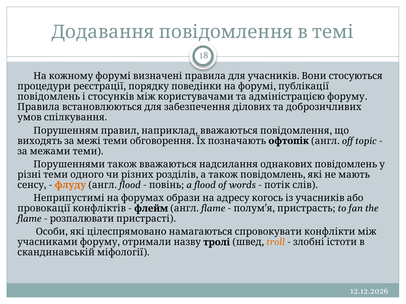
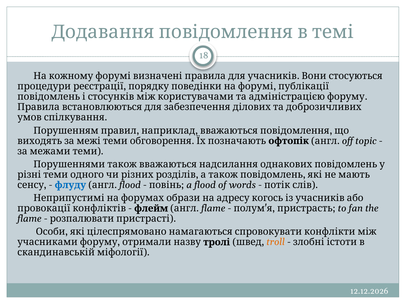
флуду colour: orange -> blue (70, 185)
